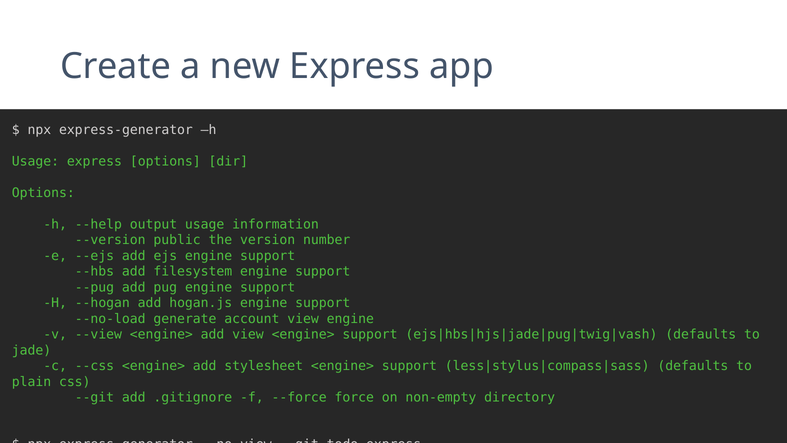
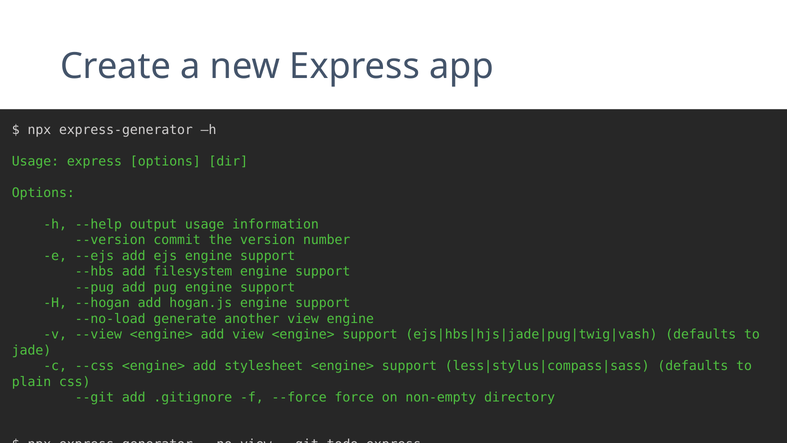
public: public -> commit (177, 240)
account: account -> another (252, 318)
